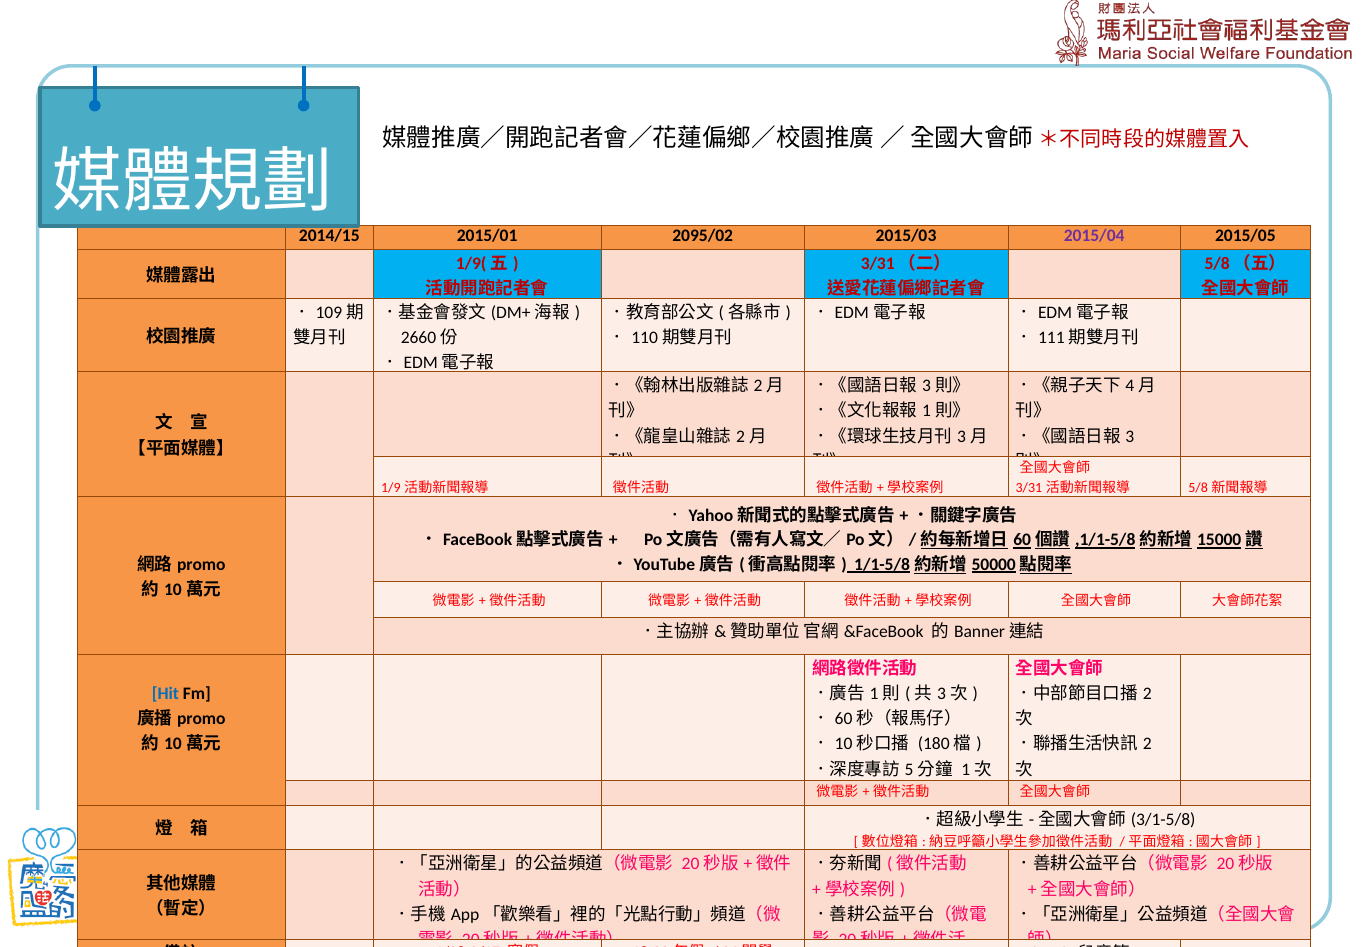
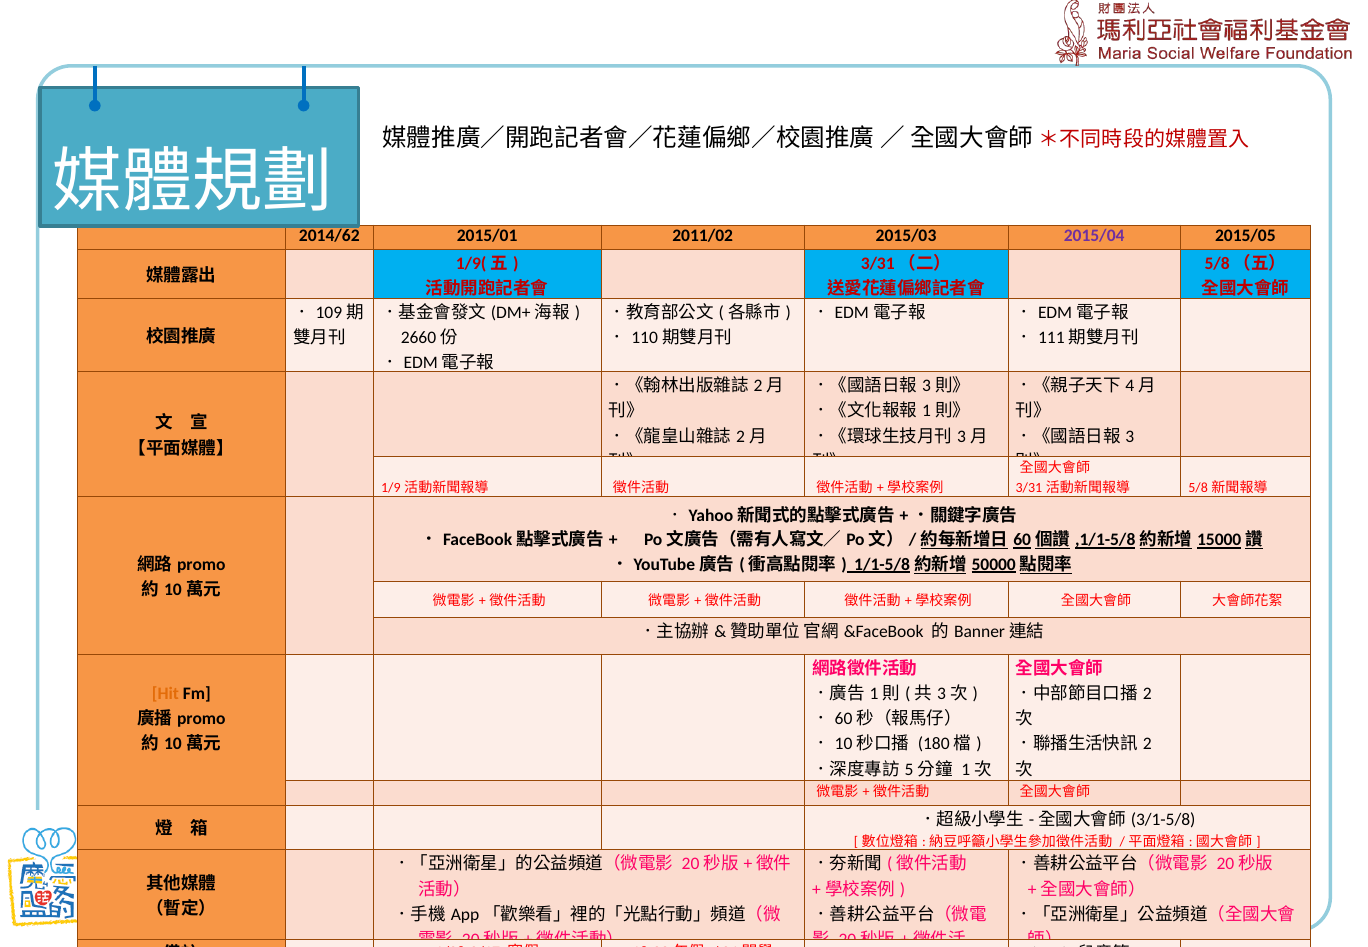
2014/15: 2014/15 -> 2014/62 (329, 236)
2095/02: 2095/02 -> 2011/02 (703, 236)
Hit colour: blue -> orange (165, 694)
